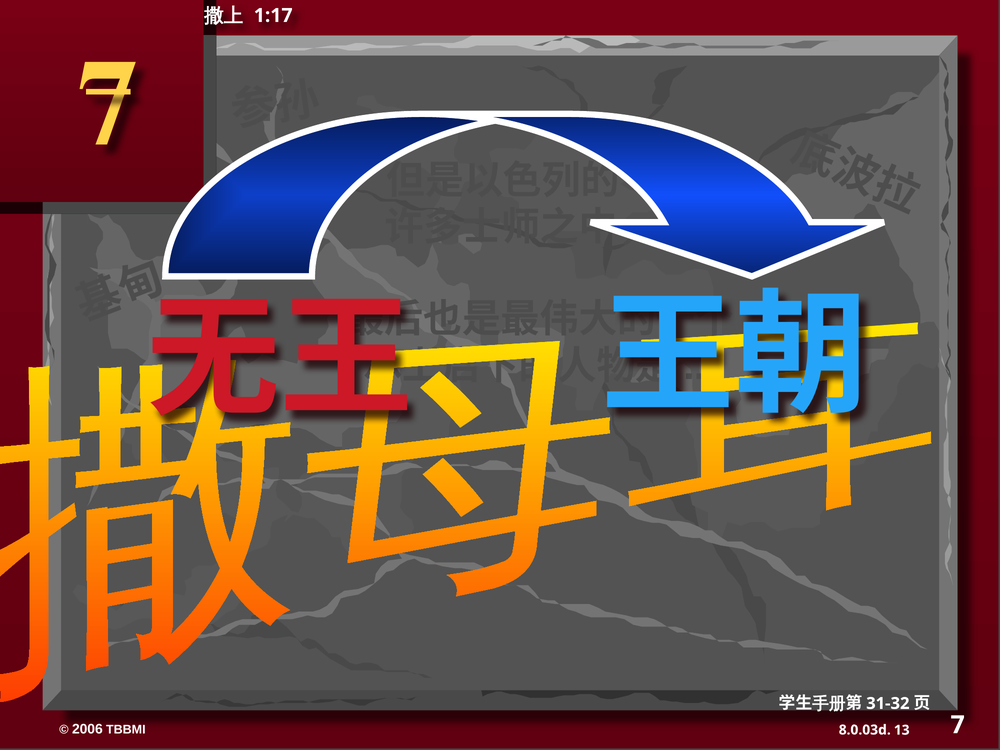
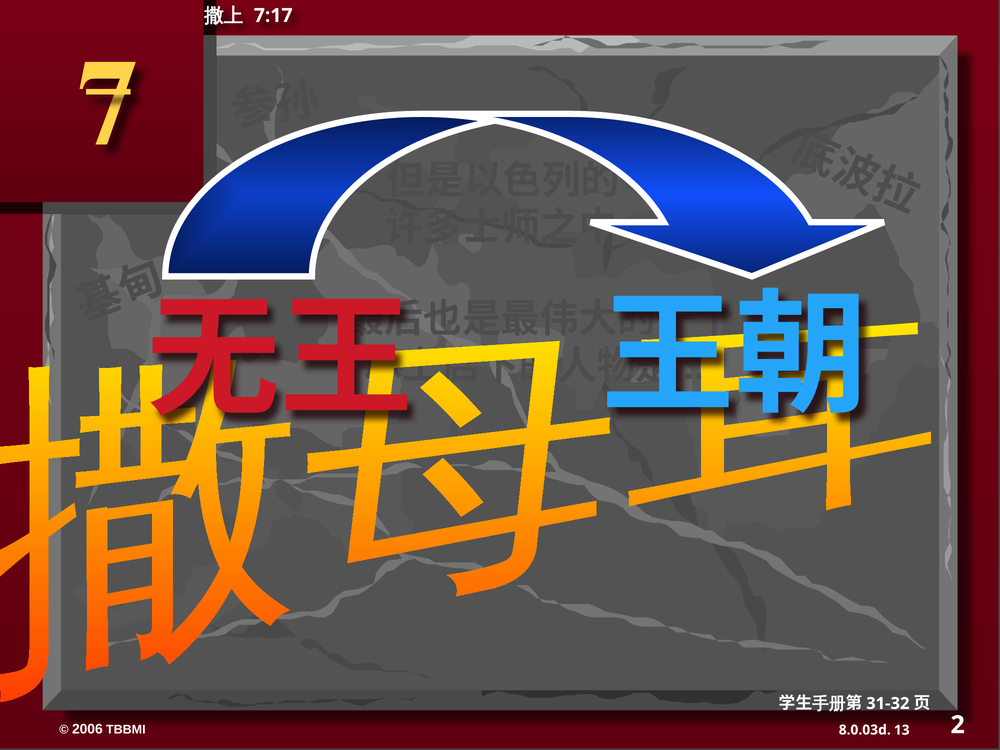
1:17: 1:17 -> 7:17 (273, 16)
13 7: 7 -> 2 (958, 725)
